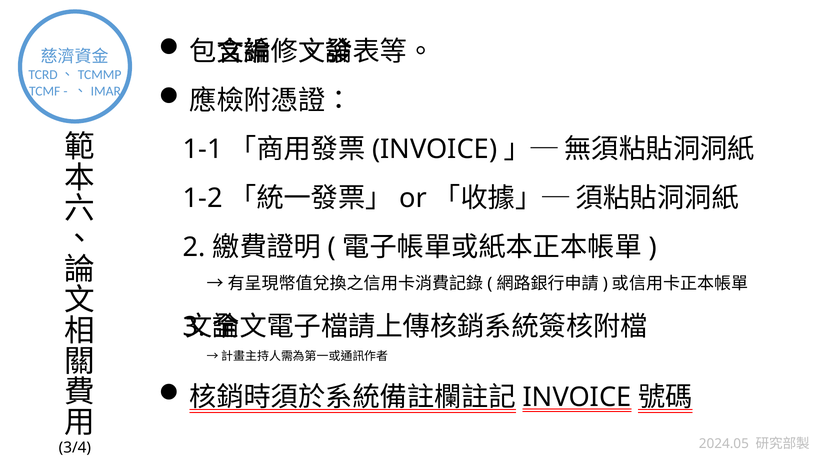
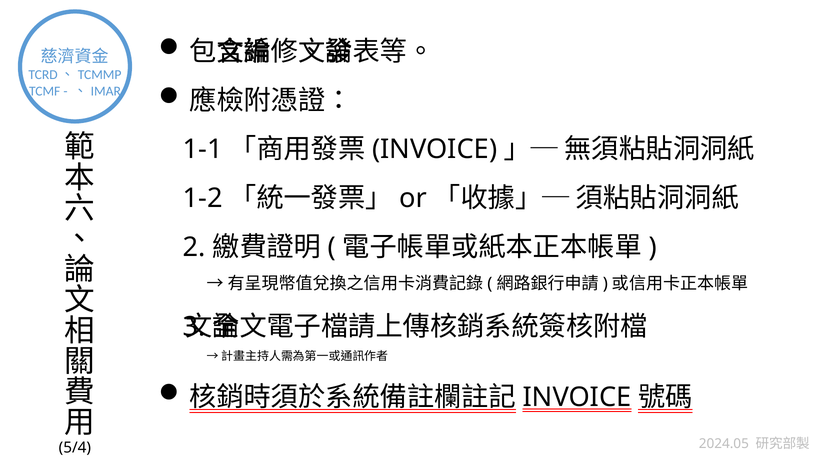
3/4: 3/4 -> 5/4 (75, 448)
